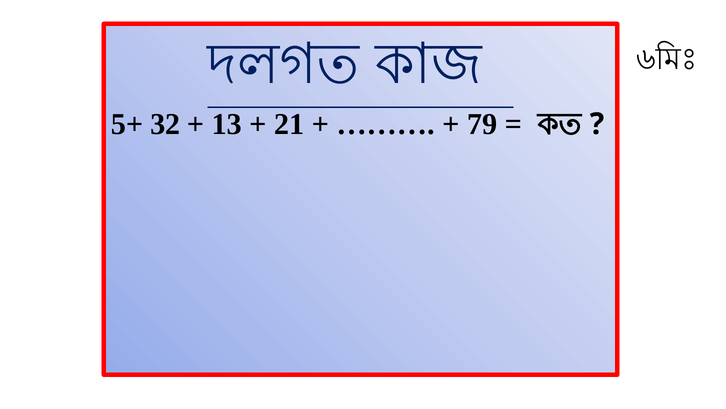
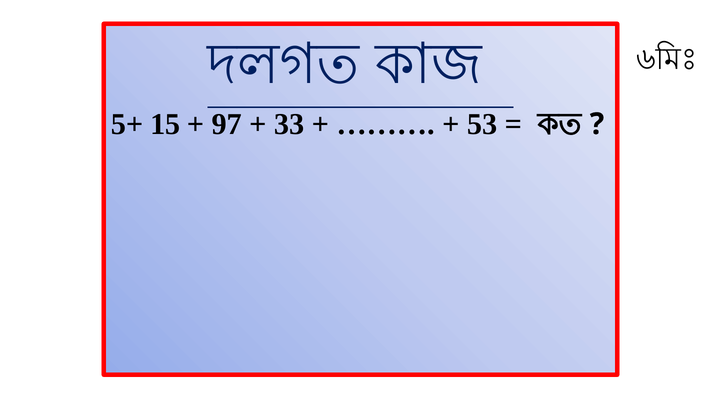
32: 32 -> 15 (165, 124)
13: 13 -> 97 (227, 124)
21: 21 -> 33 (289, 124)
79: 79 -> 53 (482, 124)
